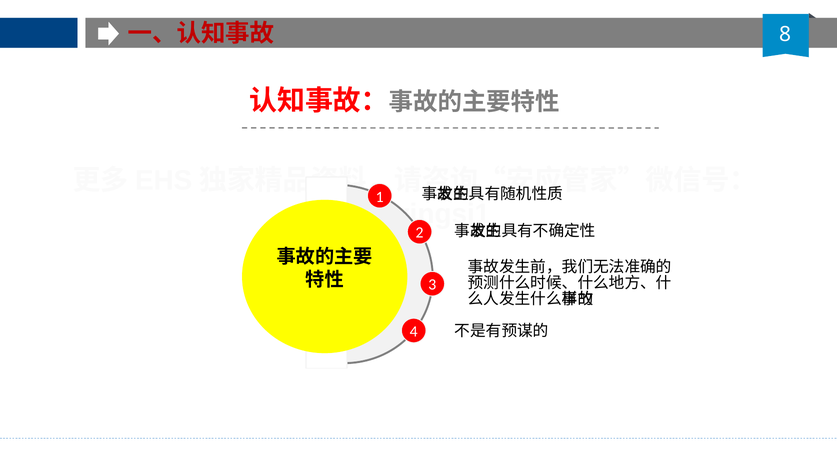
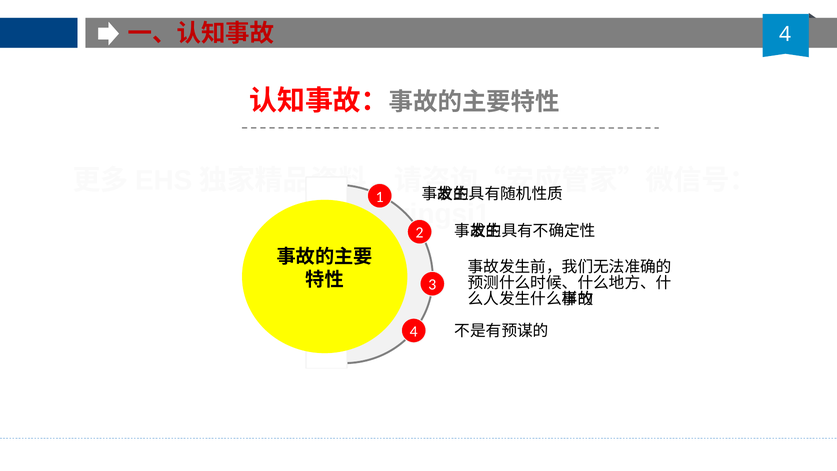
8: 8 -> 4 (785, 34)
